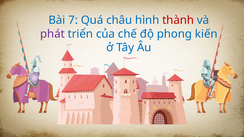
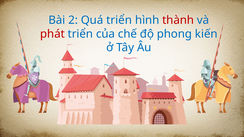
7: 7 -> 2 (73, 20)
Quá châu: châu -> triển (119, 20)
phát colour: purple -> red (52, 34)
